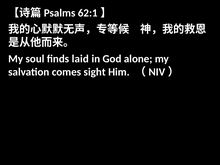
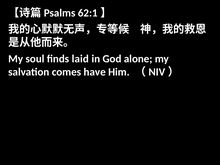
sight: sight -> have (95, 72)
